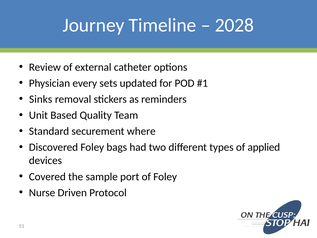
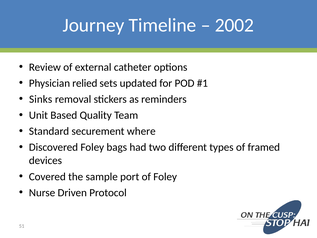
2028: 2028 -> 2002 (234, 25)
every: every -> relied (85, 83)
applied: applied -> framed (264, 147)
